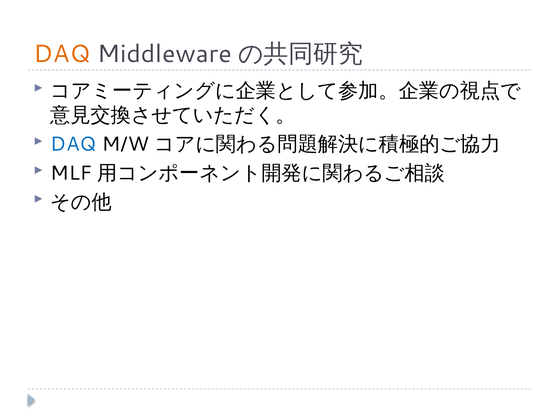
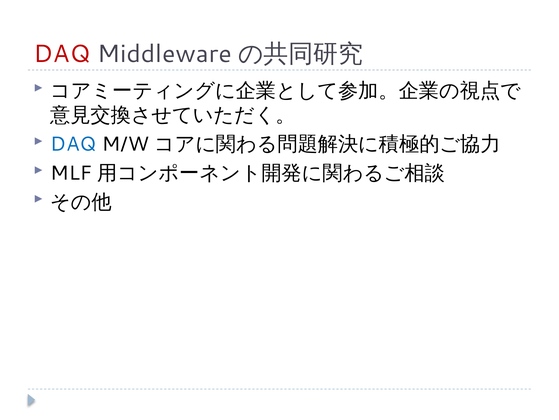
DAQ colour: orange -> red (62, 54)
